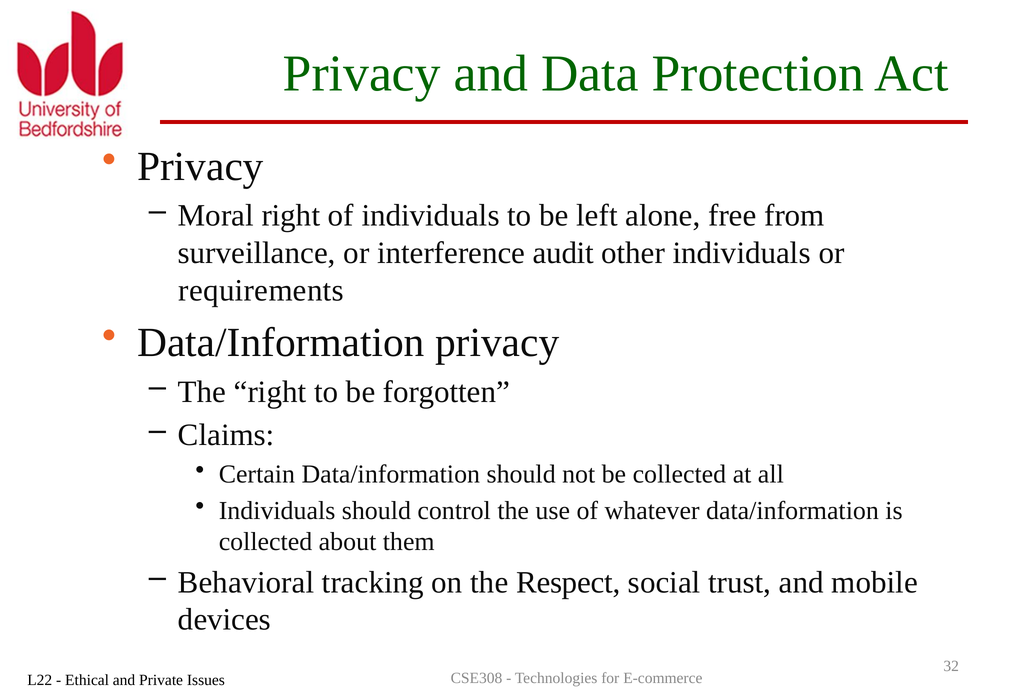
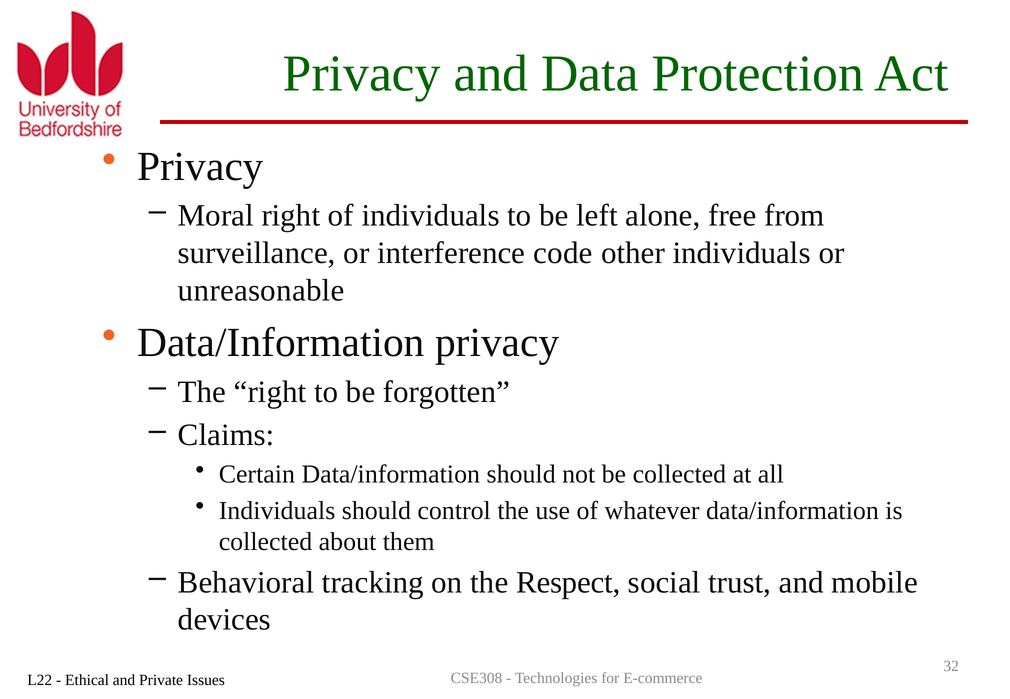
audit: audit -> code (563, 253)
requirements: requirements -> unreasonable (261, 290)
